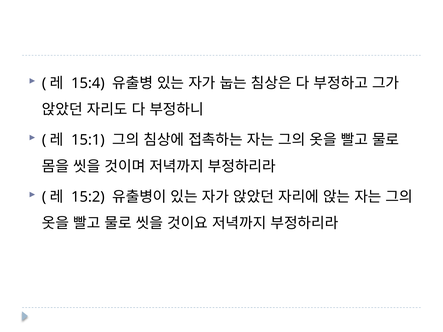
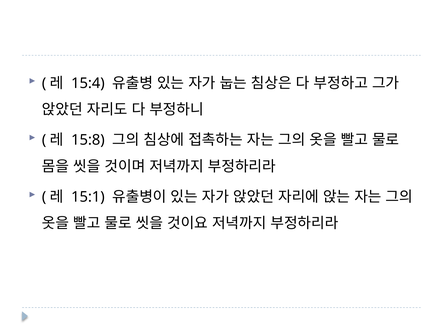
15:1: 15:1 -> 15:8 (88, 140)
15:2: 15:2 -> 15:1 (88, 197)
